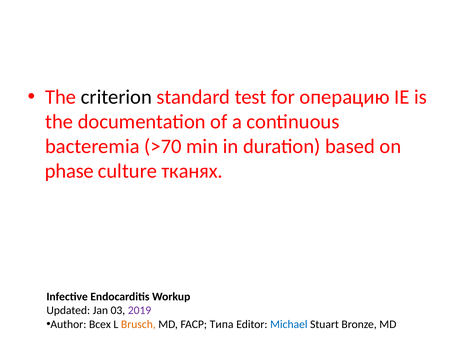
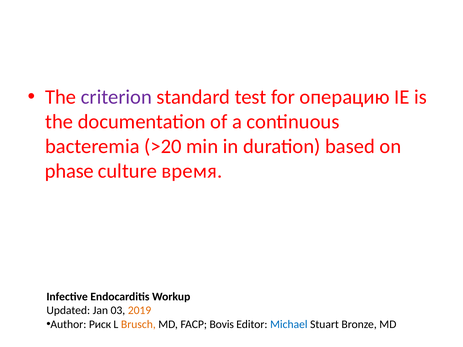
criterion colour: black -> purple (116, 97)
>70: >70 -> >20 (163, 147)
тканях: тканях -> время (192, 171)
2019 colour: purple -> orange (140, 311)
Всех: Всех -> Риск (100, 325)
Типа: Типа -> Bovis (222, 325)
